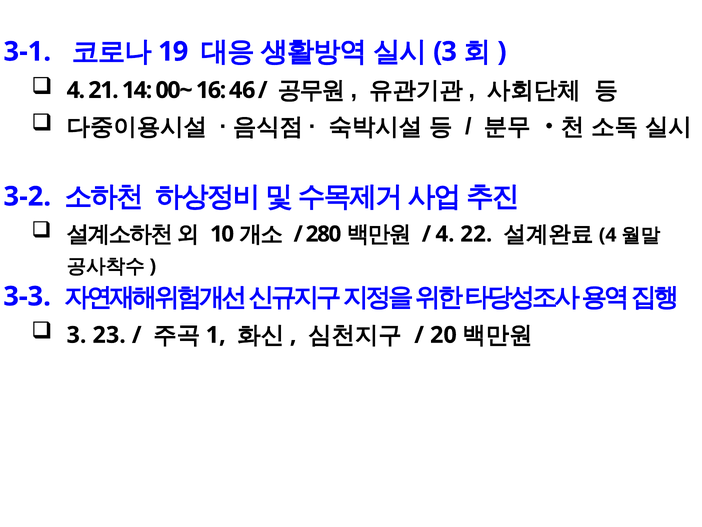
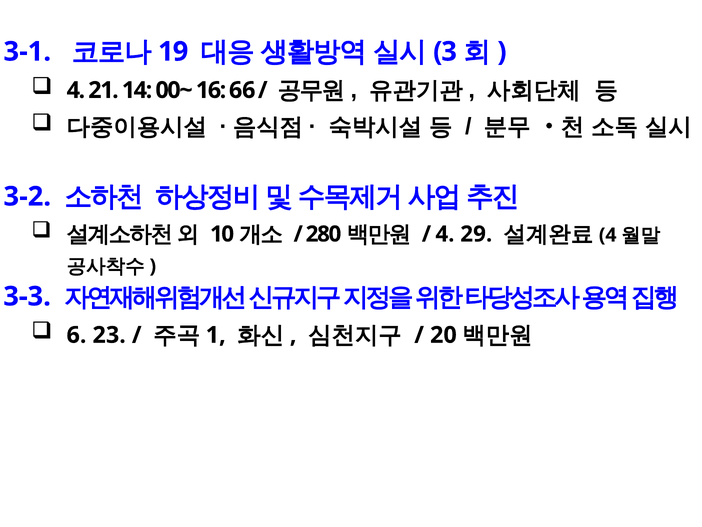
46: 46 -> 66 (242, 90)
22: 22 -> 29 (476, 234)
3: 3 -> 6 (76, 335)
